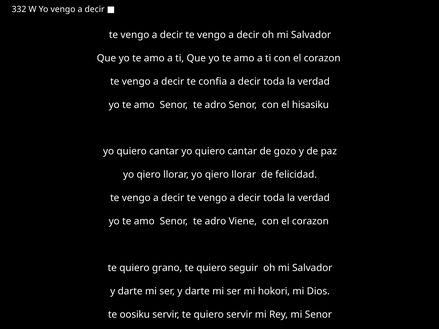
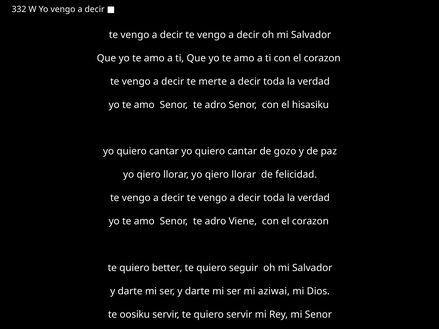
confia: confia -> merte (213, 82)
grano: grano -> better (167, 268)
hokori: hokori -> aziwai (274, 291)
